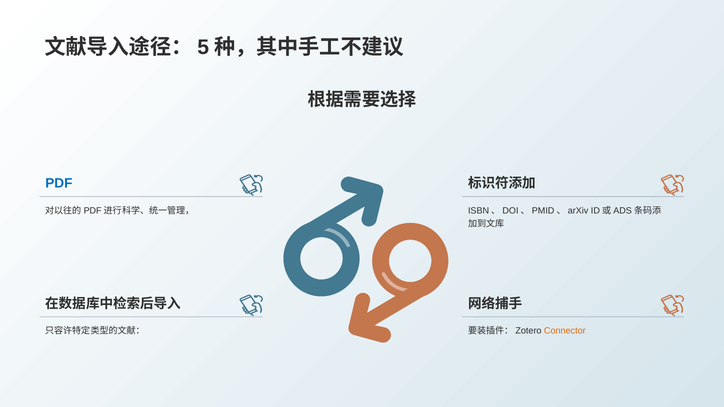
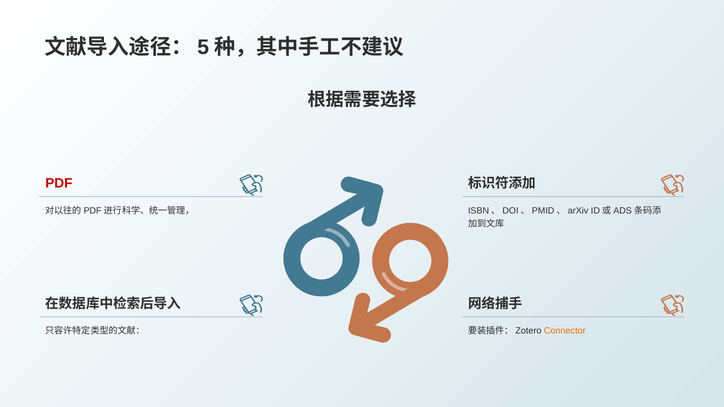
PDF colour: blue -> red (59, 184)
